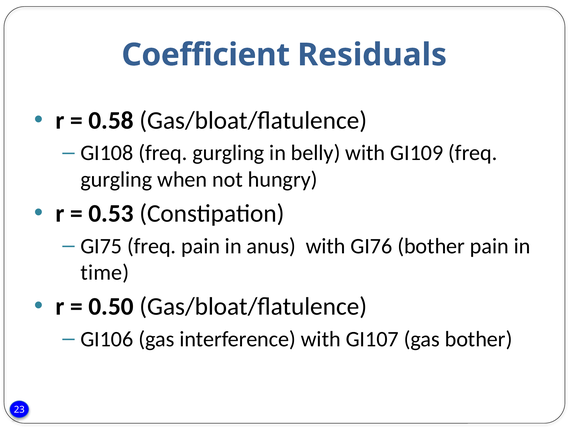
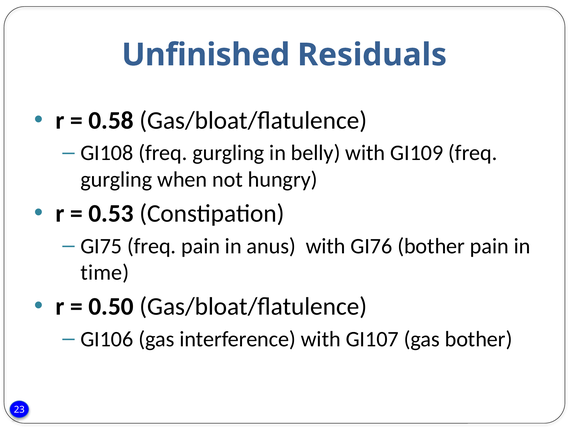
Coefficient: Coefficient -> Unfinished (206, 55)
